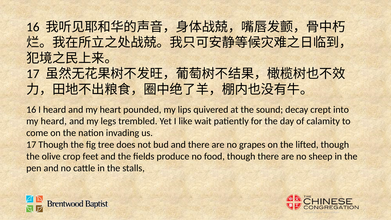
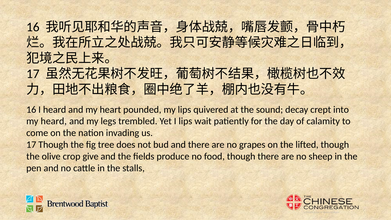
I like: like -> lips (185, 121)
feet: feet -> give (91, 156)
